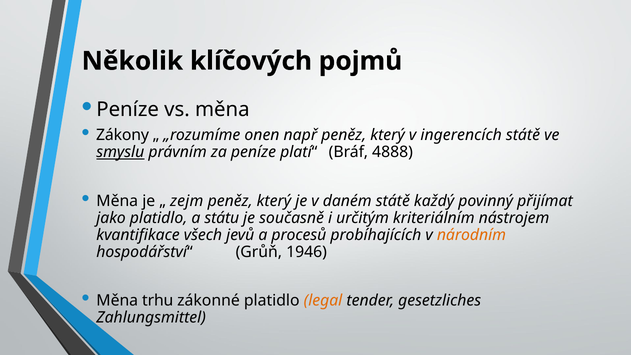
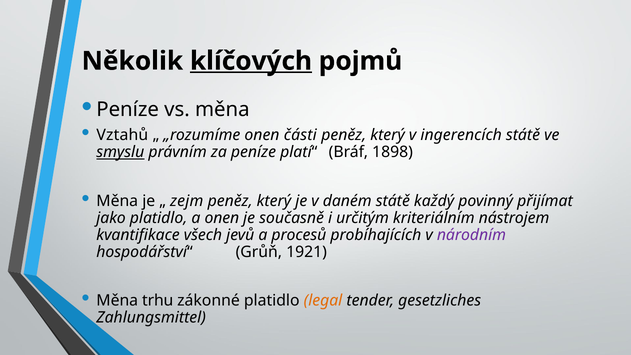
klíčových underline: none -> present (251, 61)
Zákony: Zákony -> Vztahů (122, 135)
např: např -> části (300, 135)
4888: 4888 -> 1898 (393, 152)
a státu: státu -> onen (222, 218)
národním colour: orange -> purple (471, 235)
1946: 1946 -> 1921 (307, 252)
